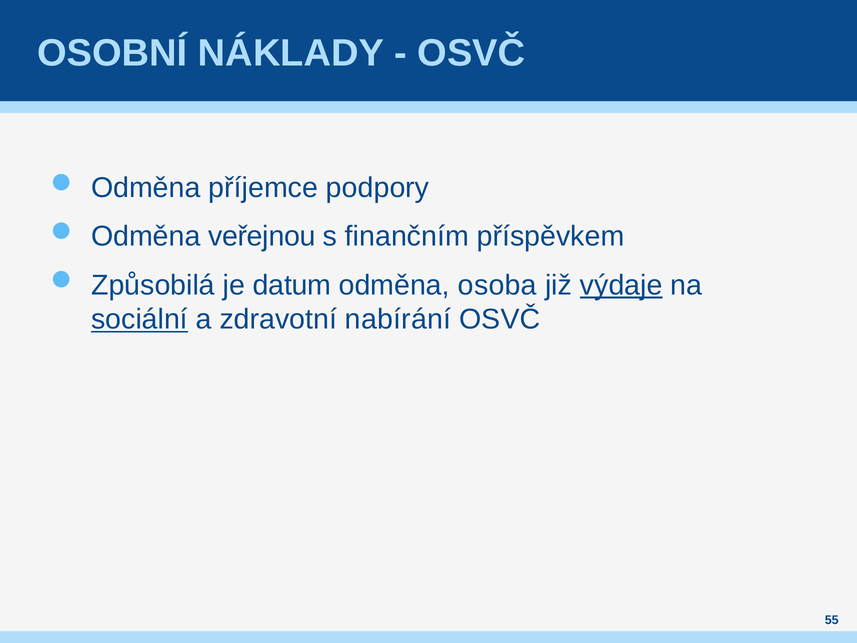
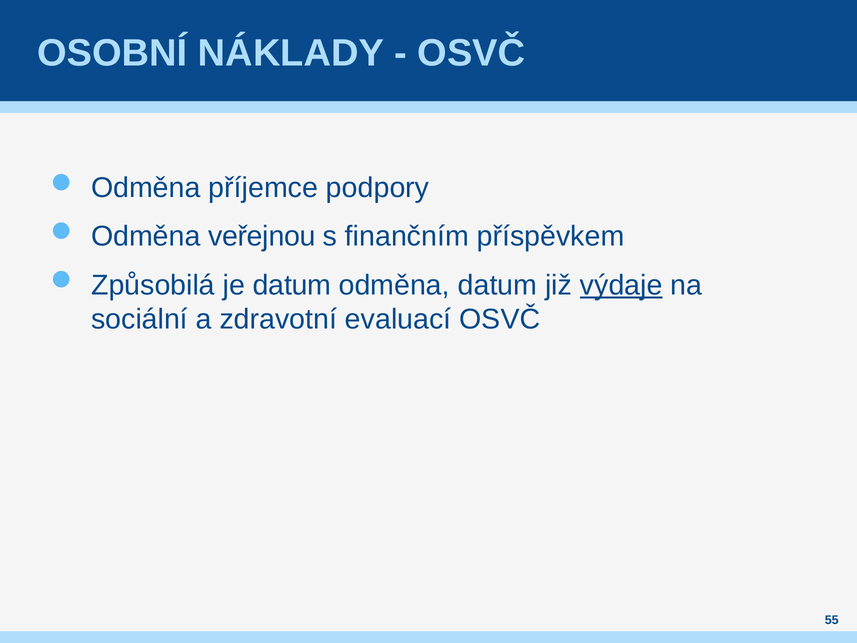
odměna osoba: osoba -> datum (497, 285)
sociální underline: present -> none (139, 319)
nabírání: nabírání -> evaluací (398, 319)
